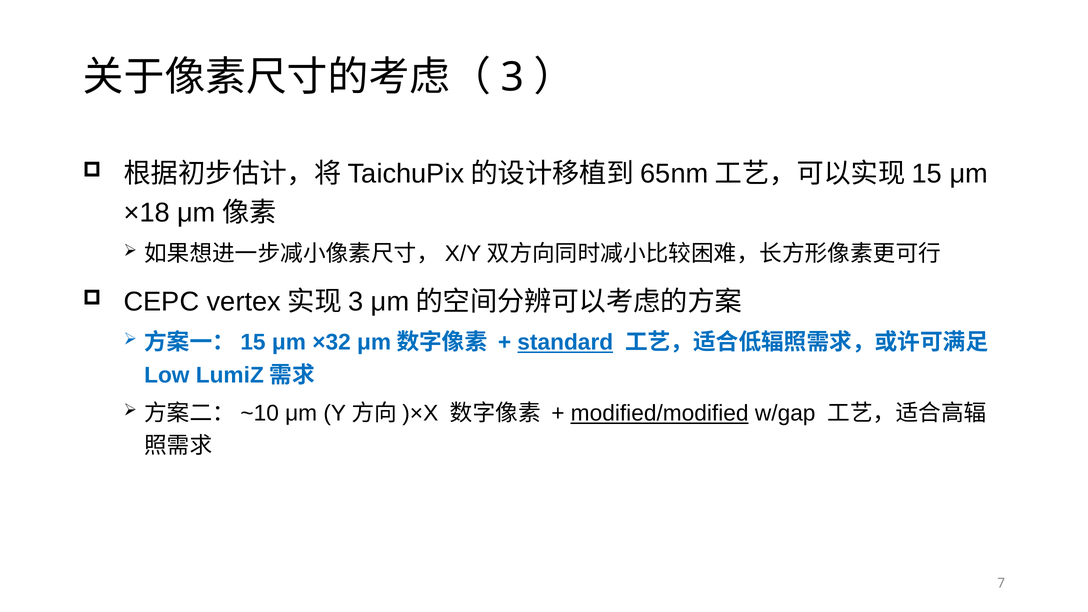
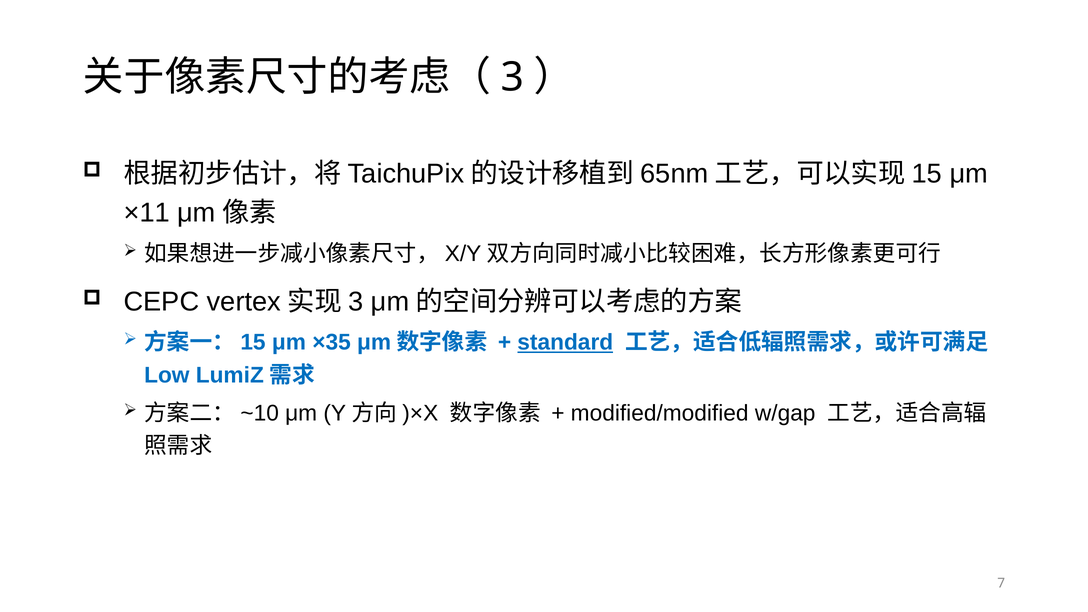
×18: ×18 -> ×11 (147, 213)
×32: ×32 -> ×35 (332, 342)
modified/modified underline: present -> none (660, 413)
